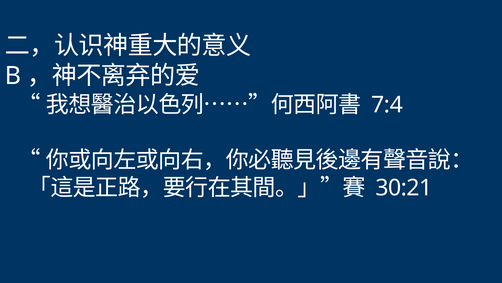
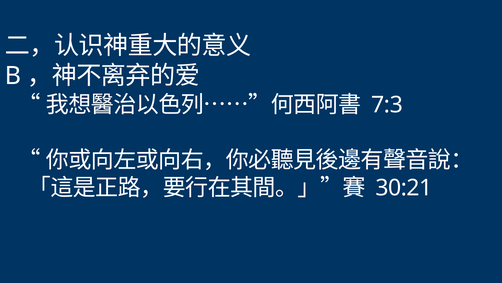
7:4: 7:4 -> 7:3 (387, 105)
